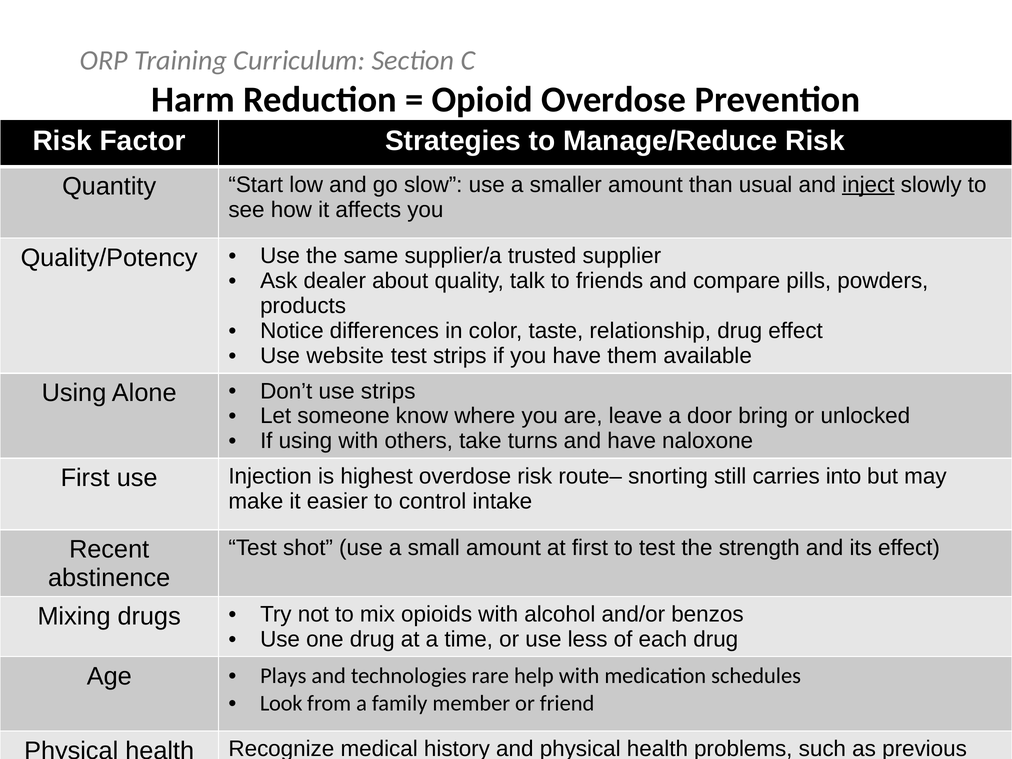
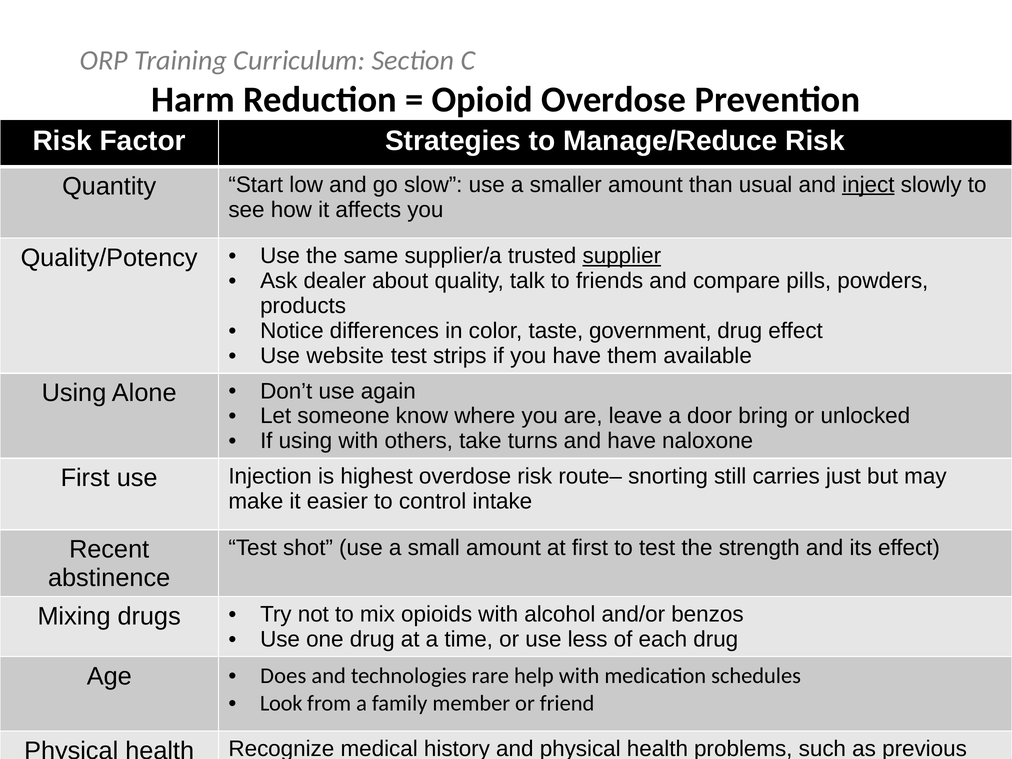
supplier underline: none -> present (622, 256)
relationship: relationship -> government (650, 331)
use strips: strips -> again (388, 391)
into: into -> just (843, 476)
Plays: Plays -> Does (283, 676)
